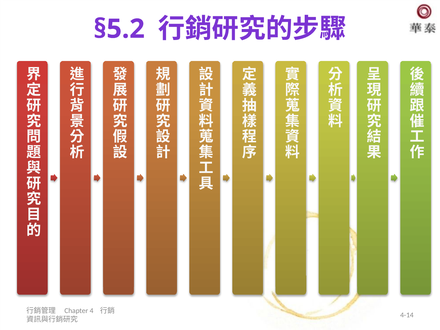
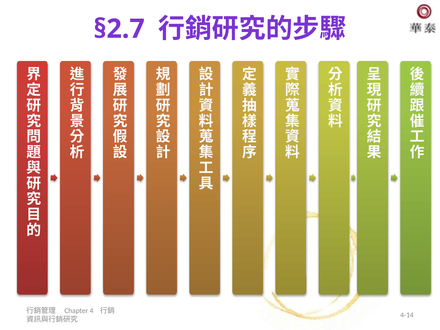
§5.2: §5.2 -> §2.7 (119, 29)
